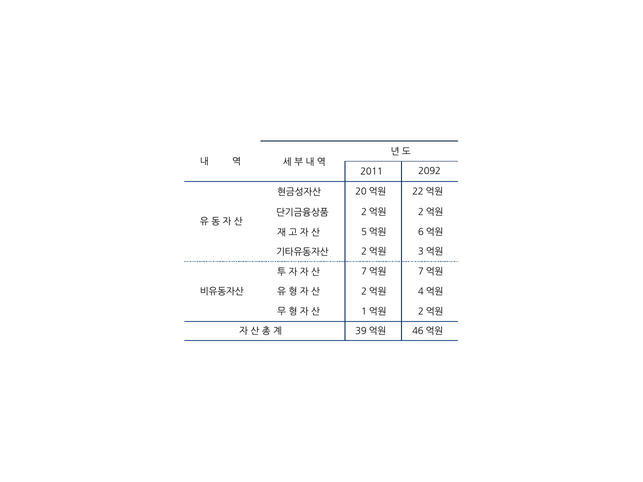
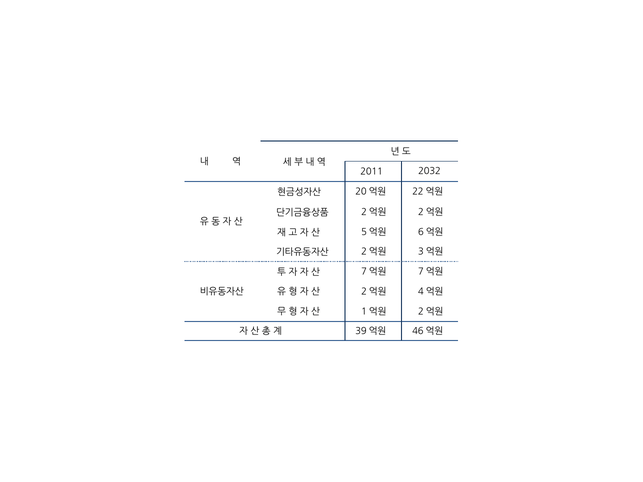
2092: 2092 -> 2032 (429, 171)
